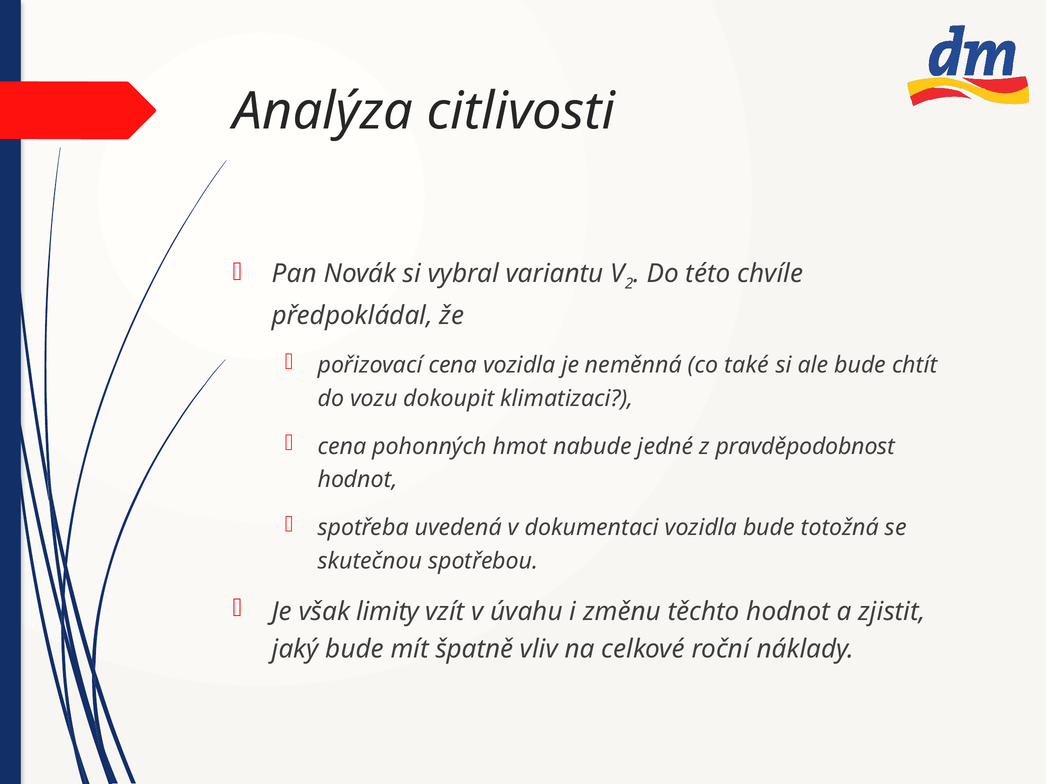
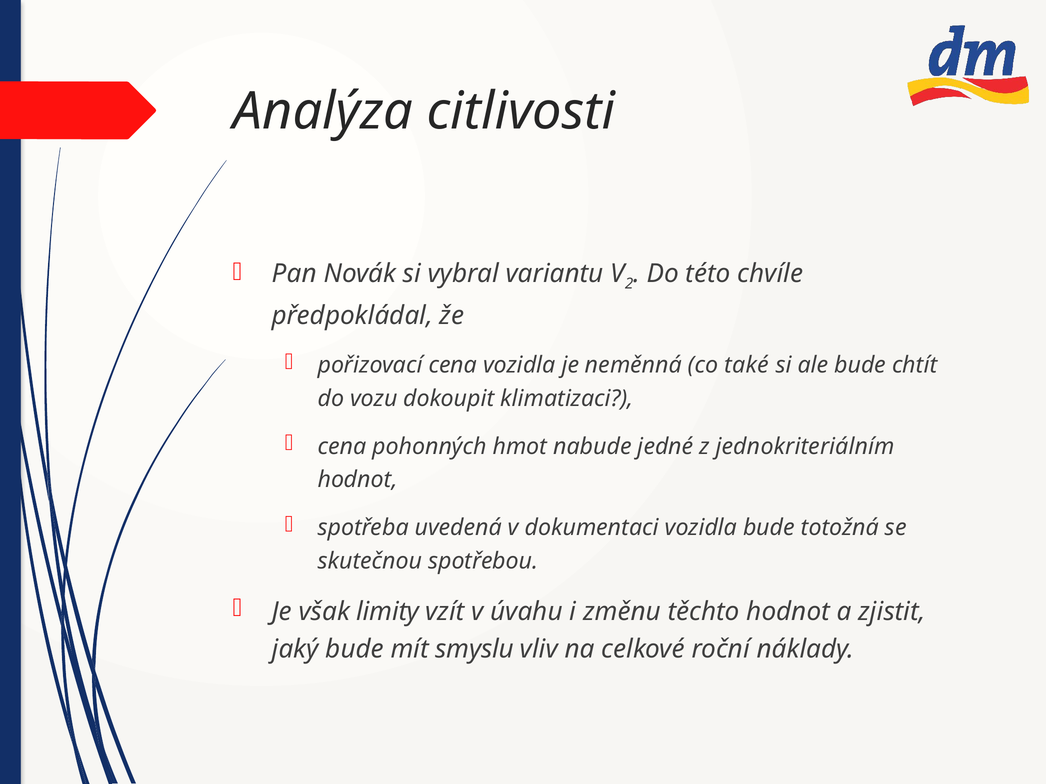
pravděpodobnost: pravděpodobnost -> jednokriteriálním (805, 447)
špatně: špatně -> smyslu (475, 650)
